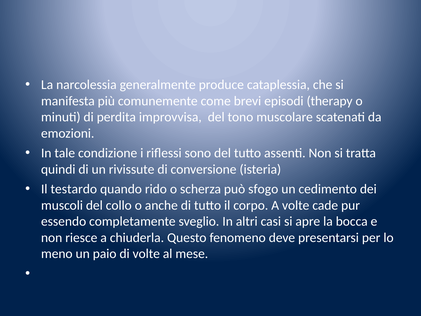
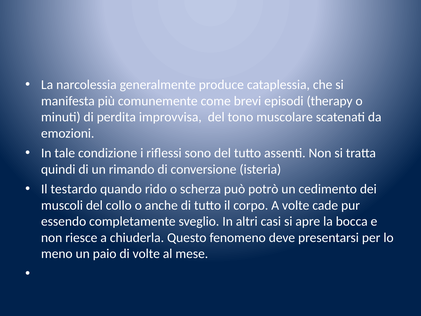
rivissute: rivissute -> rimando (132, 169)
sfogo: sfogo -> potrò (263, 189)
